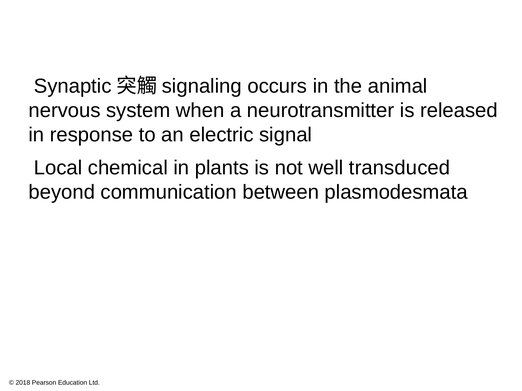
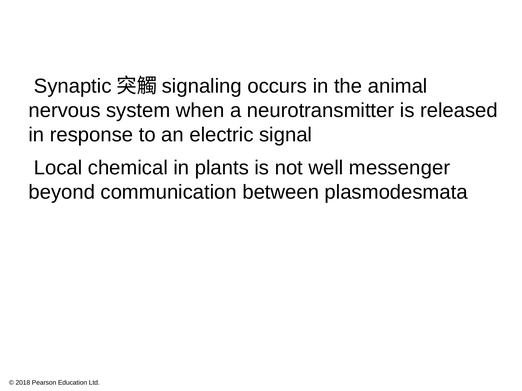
transduced: transduced -> messenger (400, 168)
